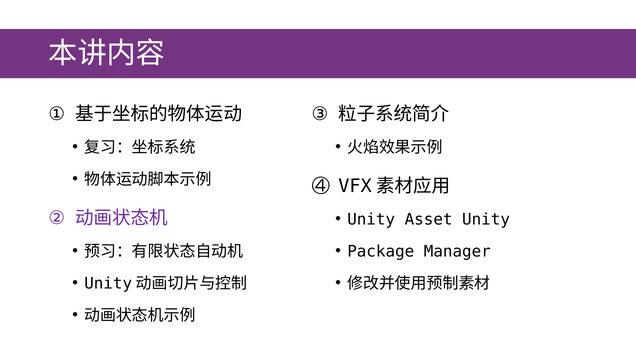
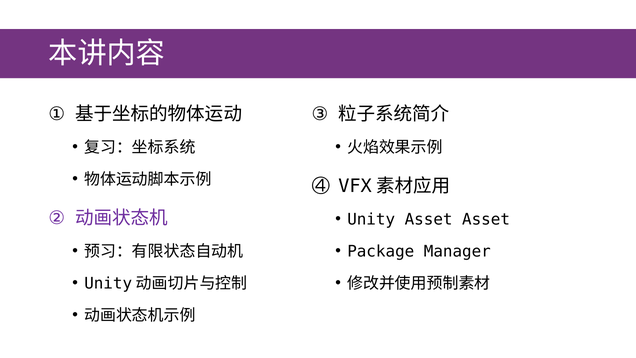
Asset Unity: Unity -> Asset (486, 219)
